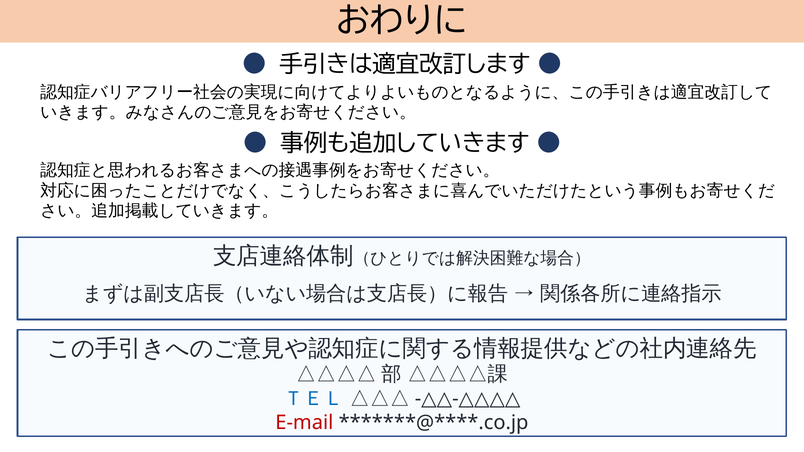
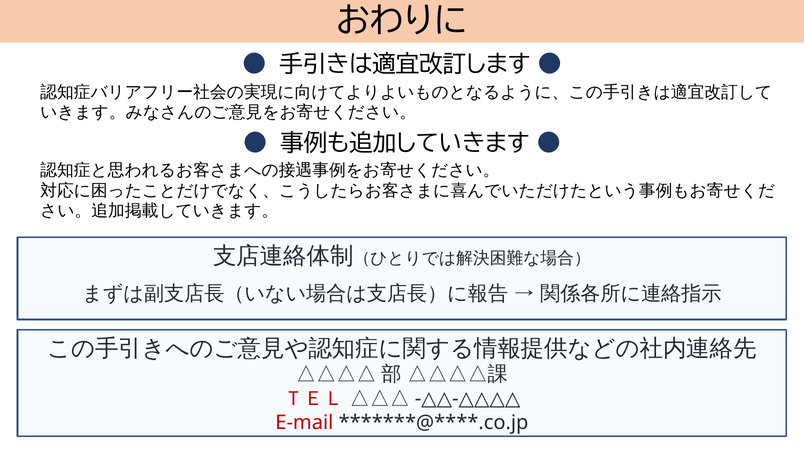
ＴＥＬ colour: blue -> red (314, 399)
